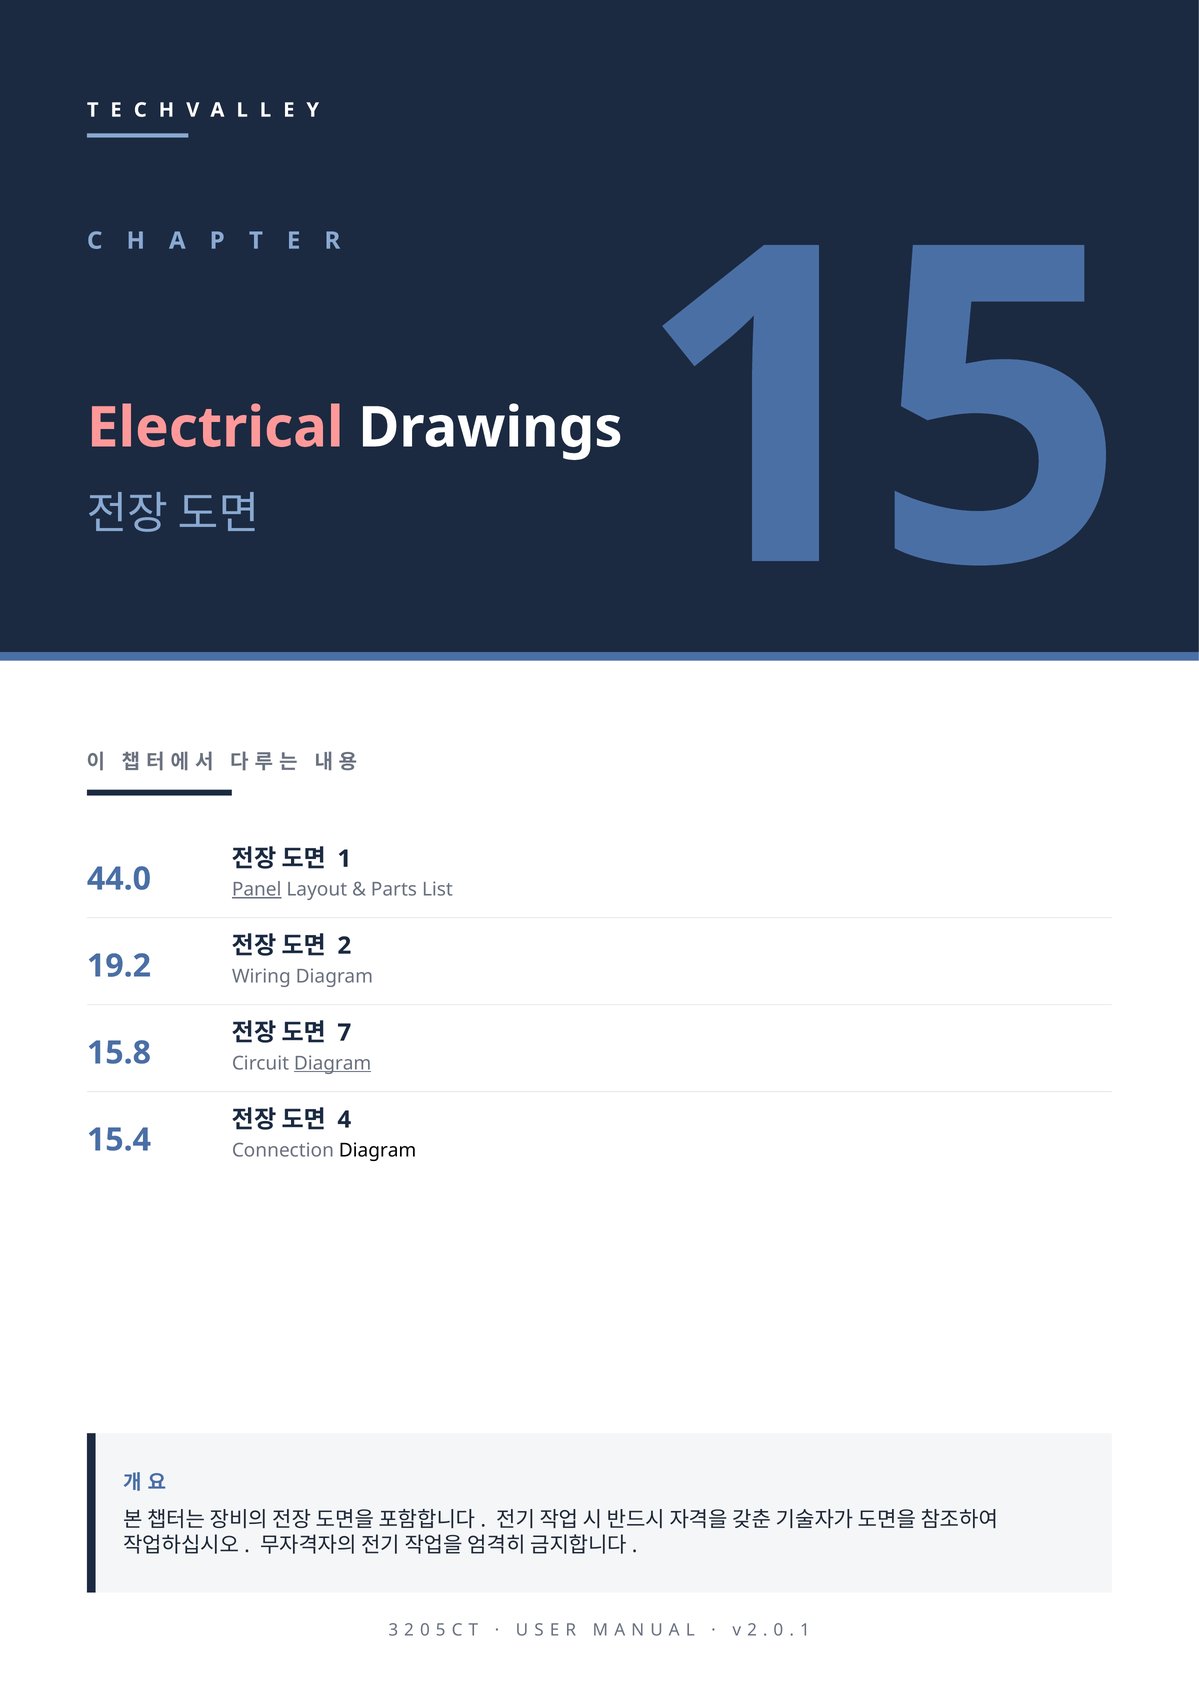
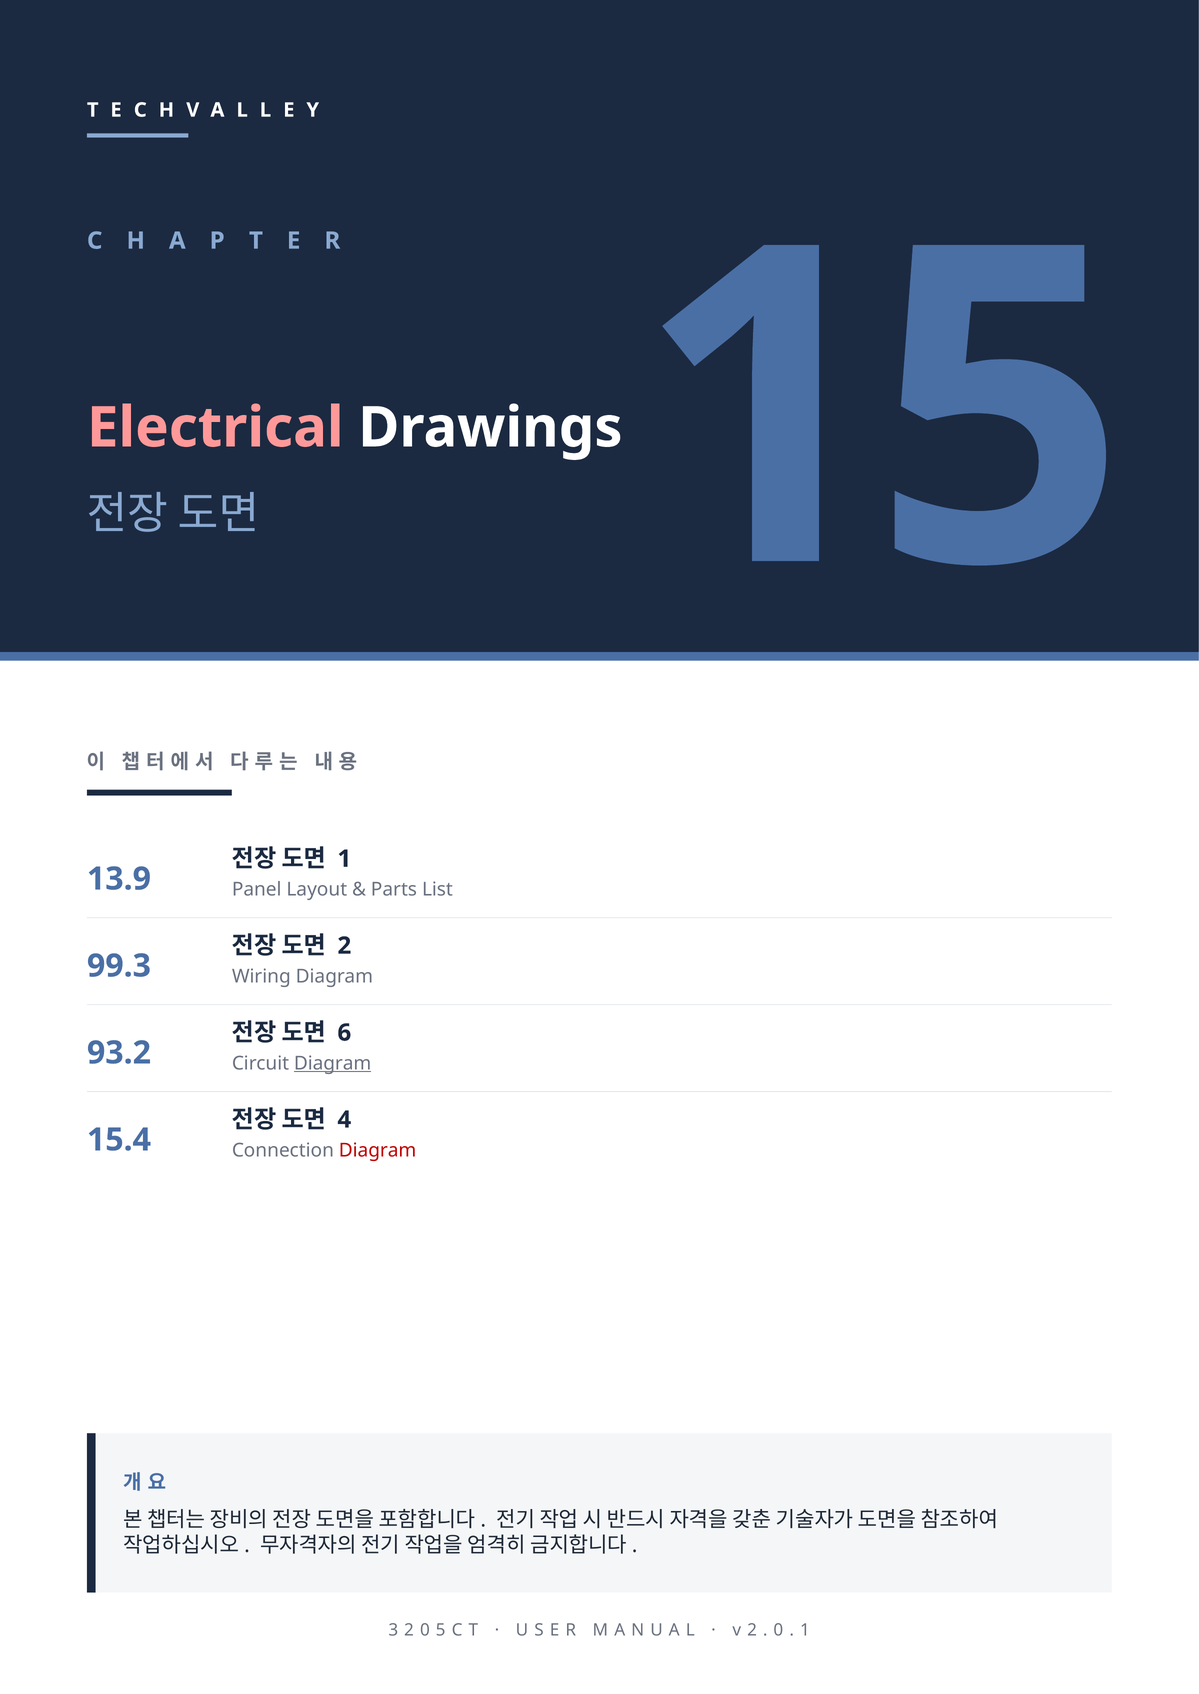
44.0: 44.0 -> 13.9 (119, 879)
Panel underline: present -> none (257, 890)
19.2: 19.2 -> 99.3 (119, 966)
7: 7 -> 6 (344, 1033)
15.8: 15.8 -> 93.2 (119, 1053)
Diagram colour: black -> red (378, 1151)
